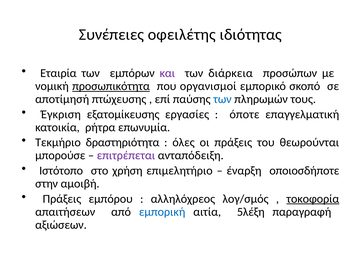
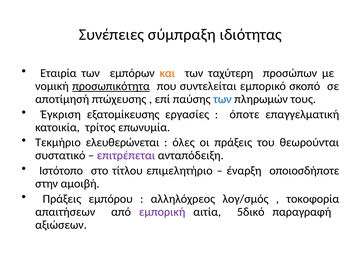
οφειλέτης: οφειλέτης -> σύμπραξη (182, 35)
και colour: purple -> orange (167, 73)
διάρκεια: διάρκεια -> ταχύτερη (231, 73)
οργανισμοί: οργανισμοί -> συντελείται (208, 86)
ρήτρα: ρήτρα -> τρίτος (100, 127)
δραστηριότητα: δραστηριότητα -> ελευθερώνεται (123, 142)
μπορούσε: μπορούσε -> συστατικό (60, 155)
χρήση: χρήση -> τίτλου (127, 170)
τοκοφορία underline: present -> none (313, 199)
εμπορική colour: blue -> purple (162, 212)
5λέξη: 5λέξη -> 5δικό (251, 212)
